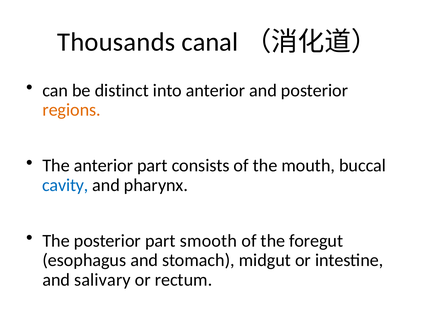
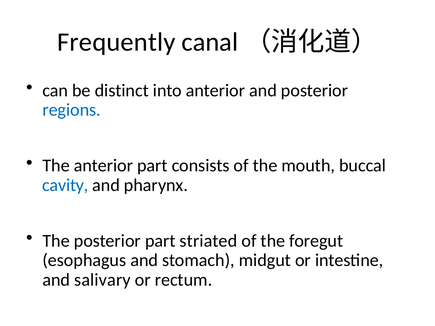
Thousands: Thousands -> Frequently (116, 42)
regions colour: orange -> blue (72, 110)
smooth: smooth -> striated (208, 241)
